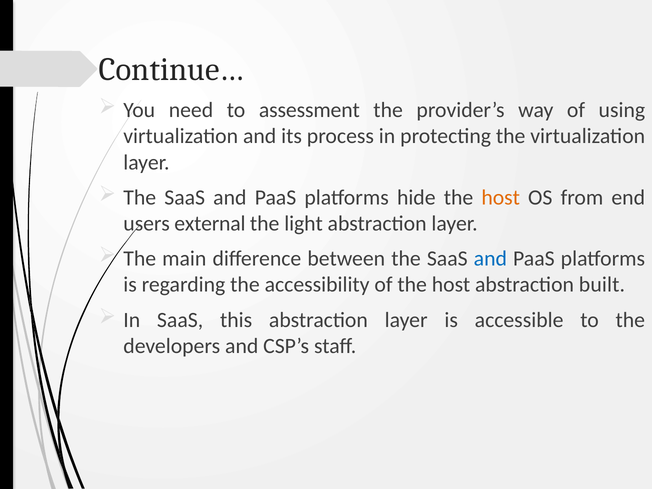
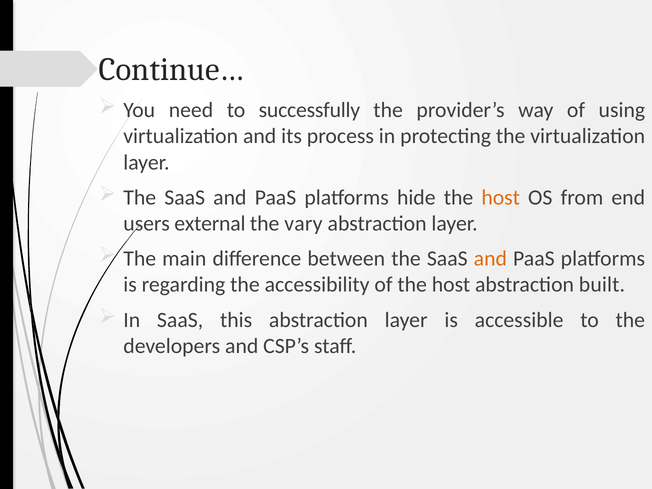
assessment: assessment -> successfully (309, 110)
light: light -> vary (303, 224)
and colour: blue -> orange (490, 259)
